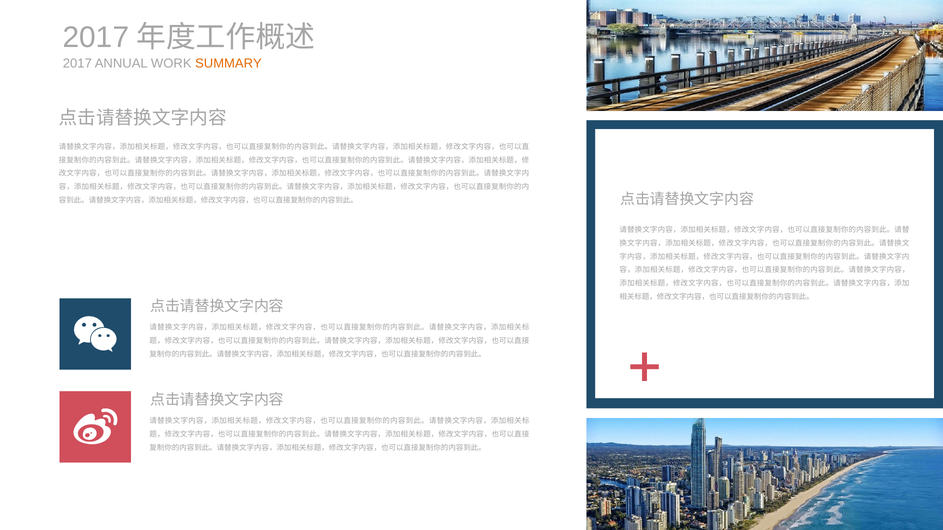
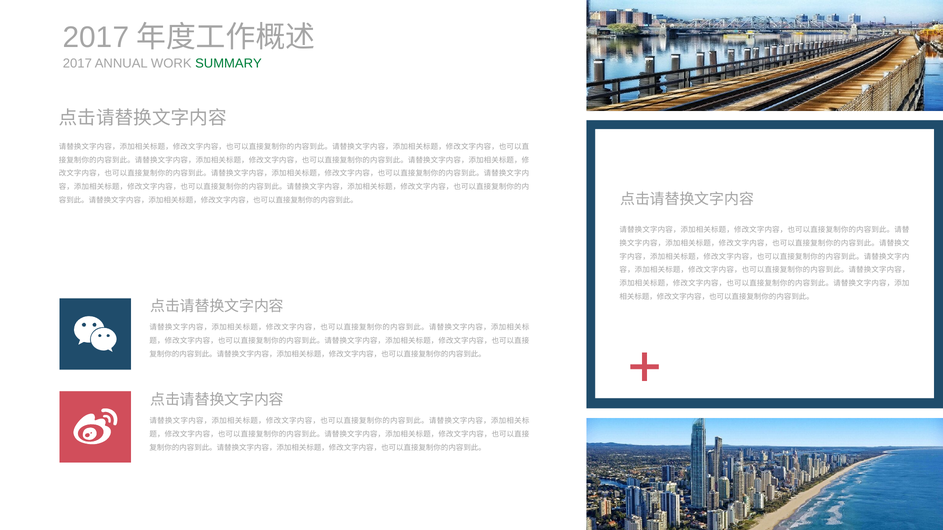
SUMMARY colour: orange -> green (228, 63)
